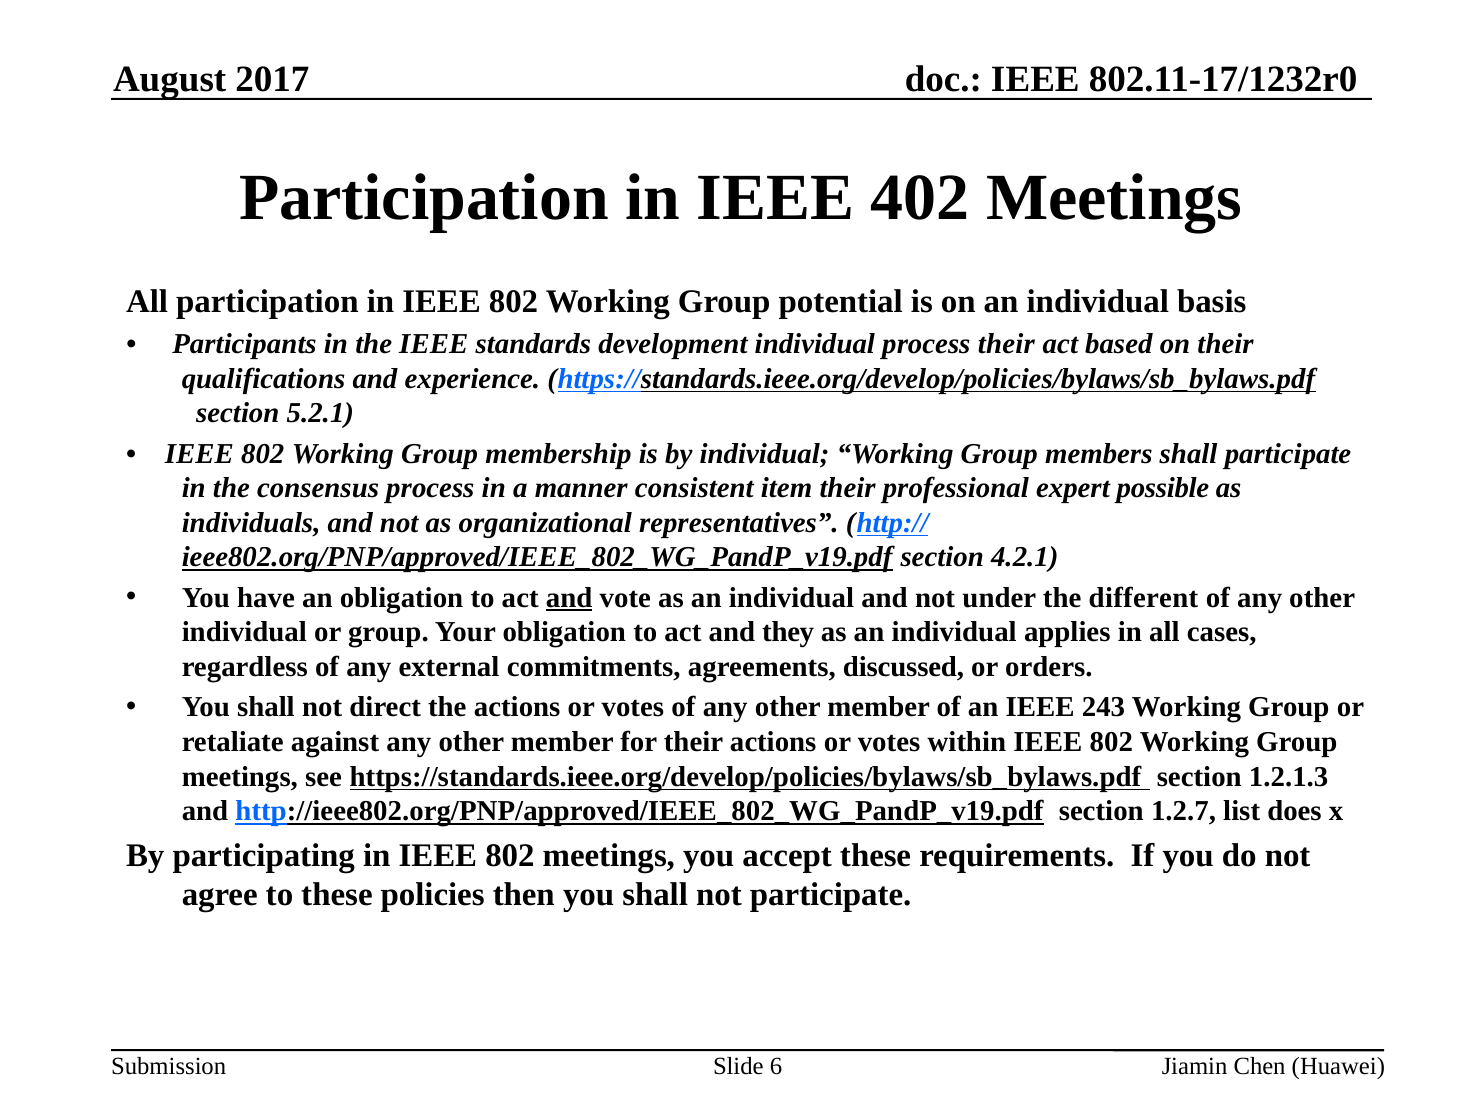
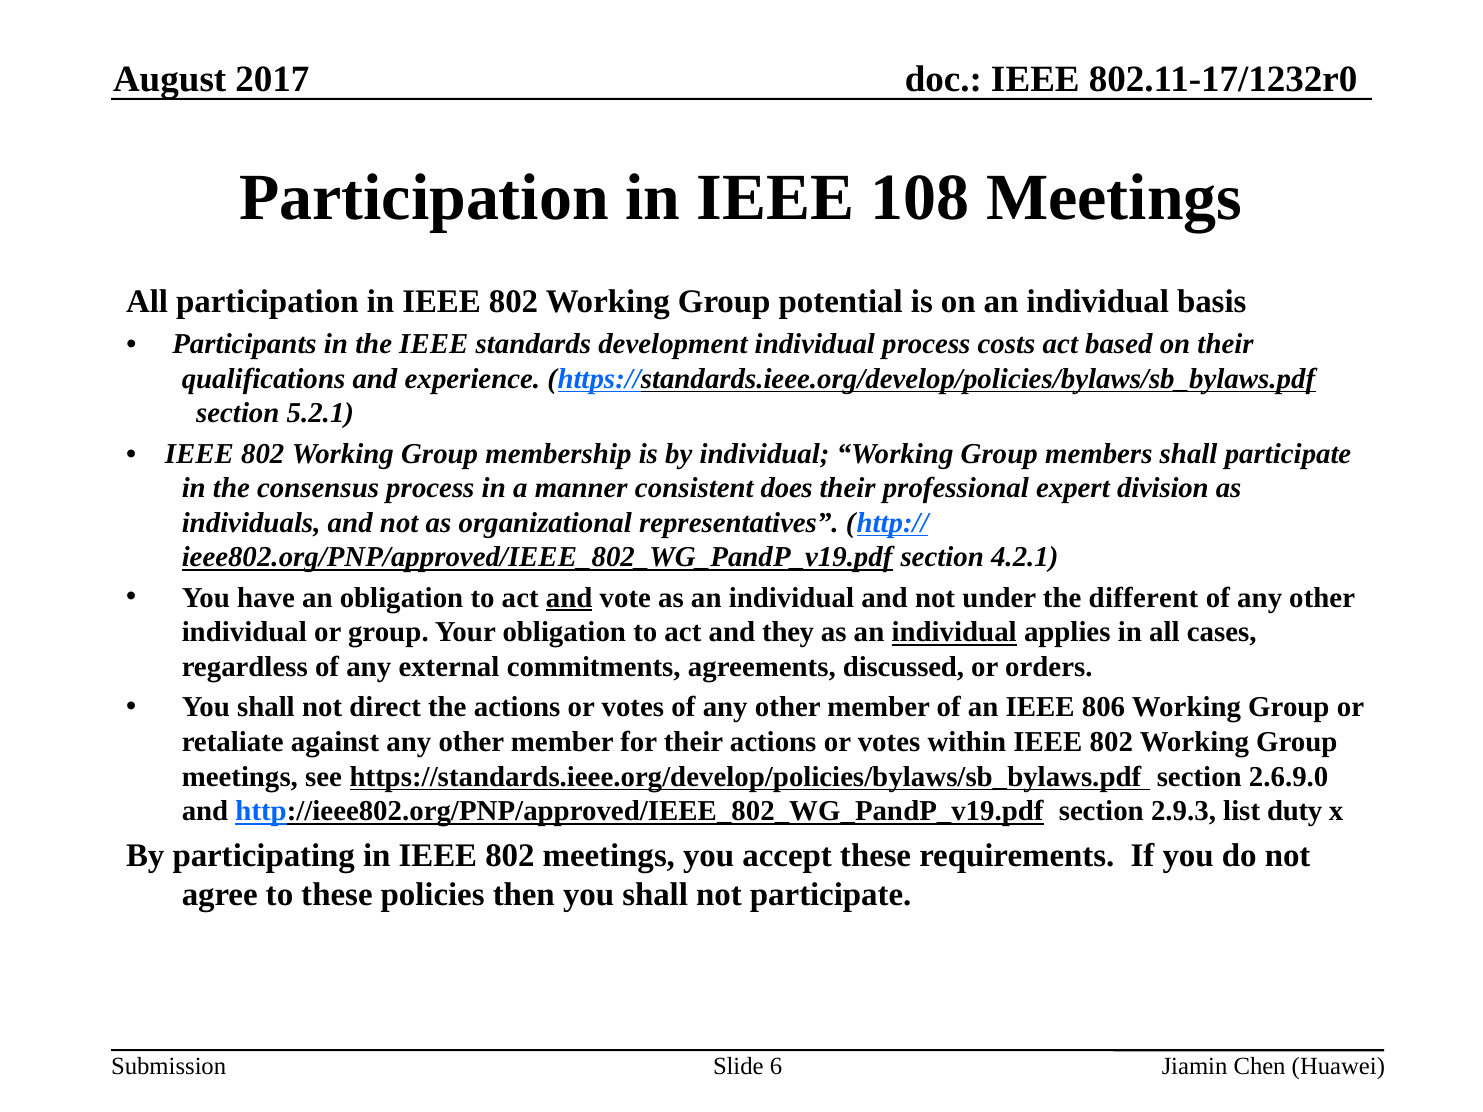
402: 402 -> 108 (920, 198)
process their: their -> costs (1007, 344)
item: item -> does (787, 488)
possible: possible -> division (1163, 488)
individual underline: none -> present (954, 633)
243: 243 -> 806 (1103, 708)
1.2.1.3: 1.2.1.3 -> 2.6.9.0 (1289, 777)
1.2.7: 1.2.7 -> 2.9.3 (1184, 811)
does: does -> duty (1295, 811)
